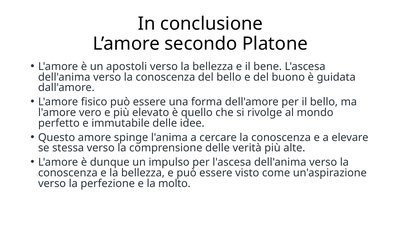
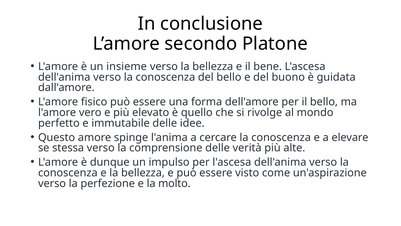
apostoli: apostoli -> insieme (127, 66)
